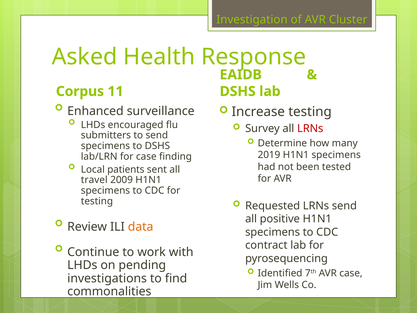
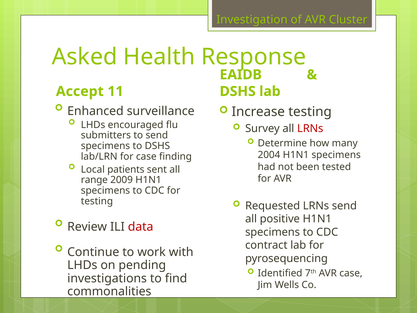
Corpus: Corpus -> Accept (80, 91)
2019: 2019 -> 2004 (269, 155)
travel: travel -> range (94, 180)
data colour: orange -> red (141, 226)
